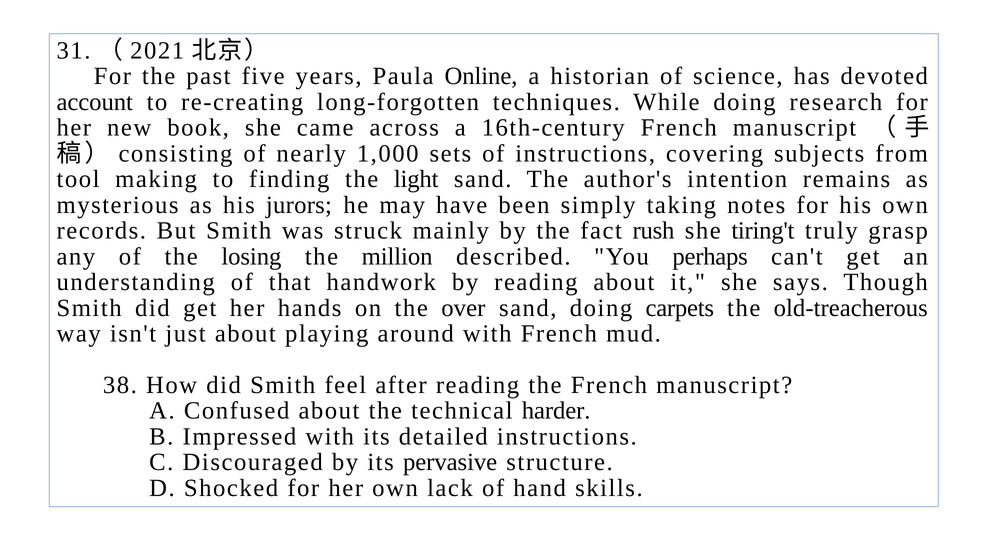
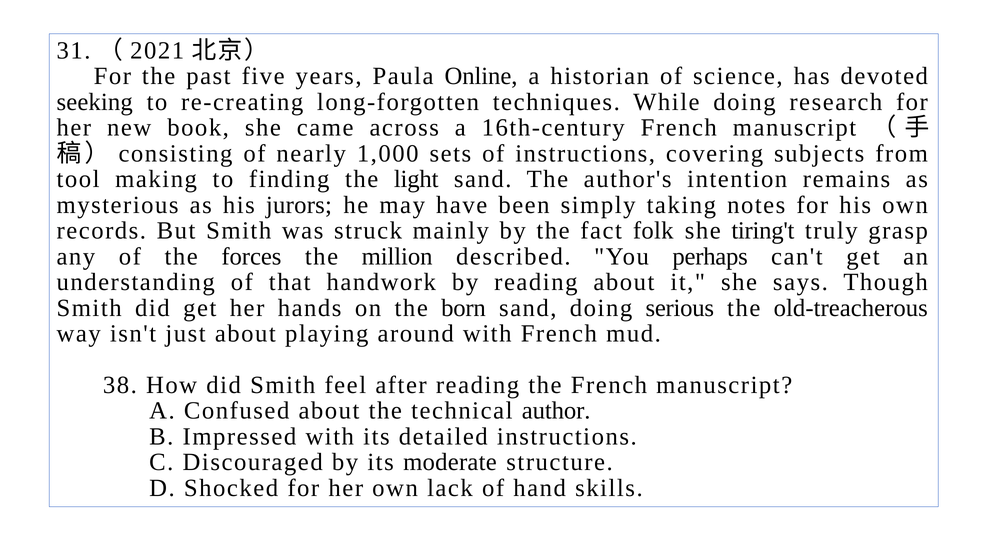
account: account -> seeking (95, 102)
rush: rush -> folk (653, 231)
losing: losing -> forces (251, 256)
over: over -> born (464, 308)
carpets: carpets -> serious (680, 308)
harder: harder -> author (556, 411)
pervasive: pervasive -> moderate (450, 462)
